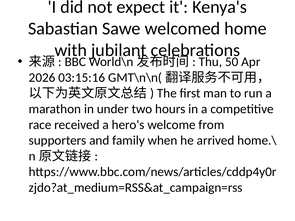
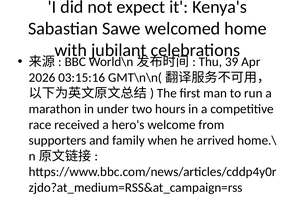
50: 50 -> 39 (232, 62)
